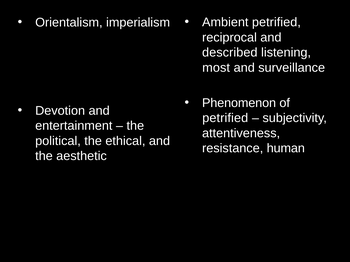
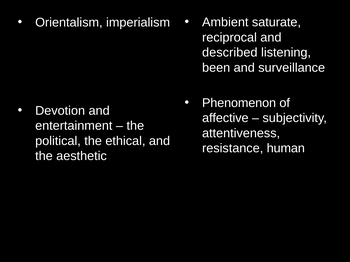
Ambient petrified: petrified -> saturate (276, 22)
most: most -> been (216, 68)
petrified: petrified -> affective (225, 118)
